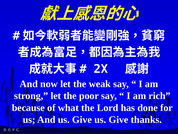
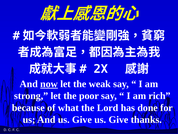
now underline: none -> present (49, 84)
